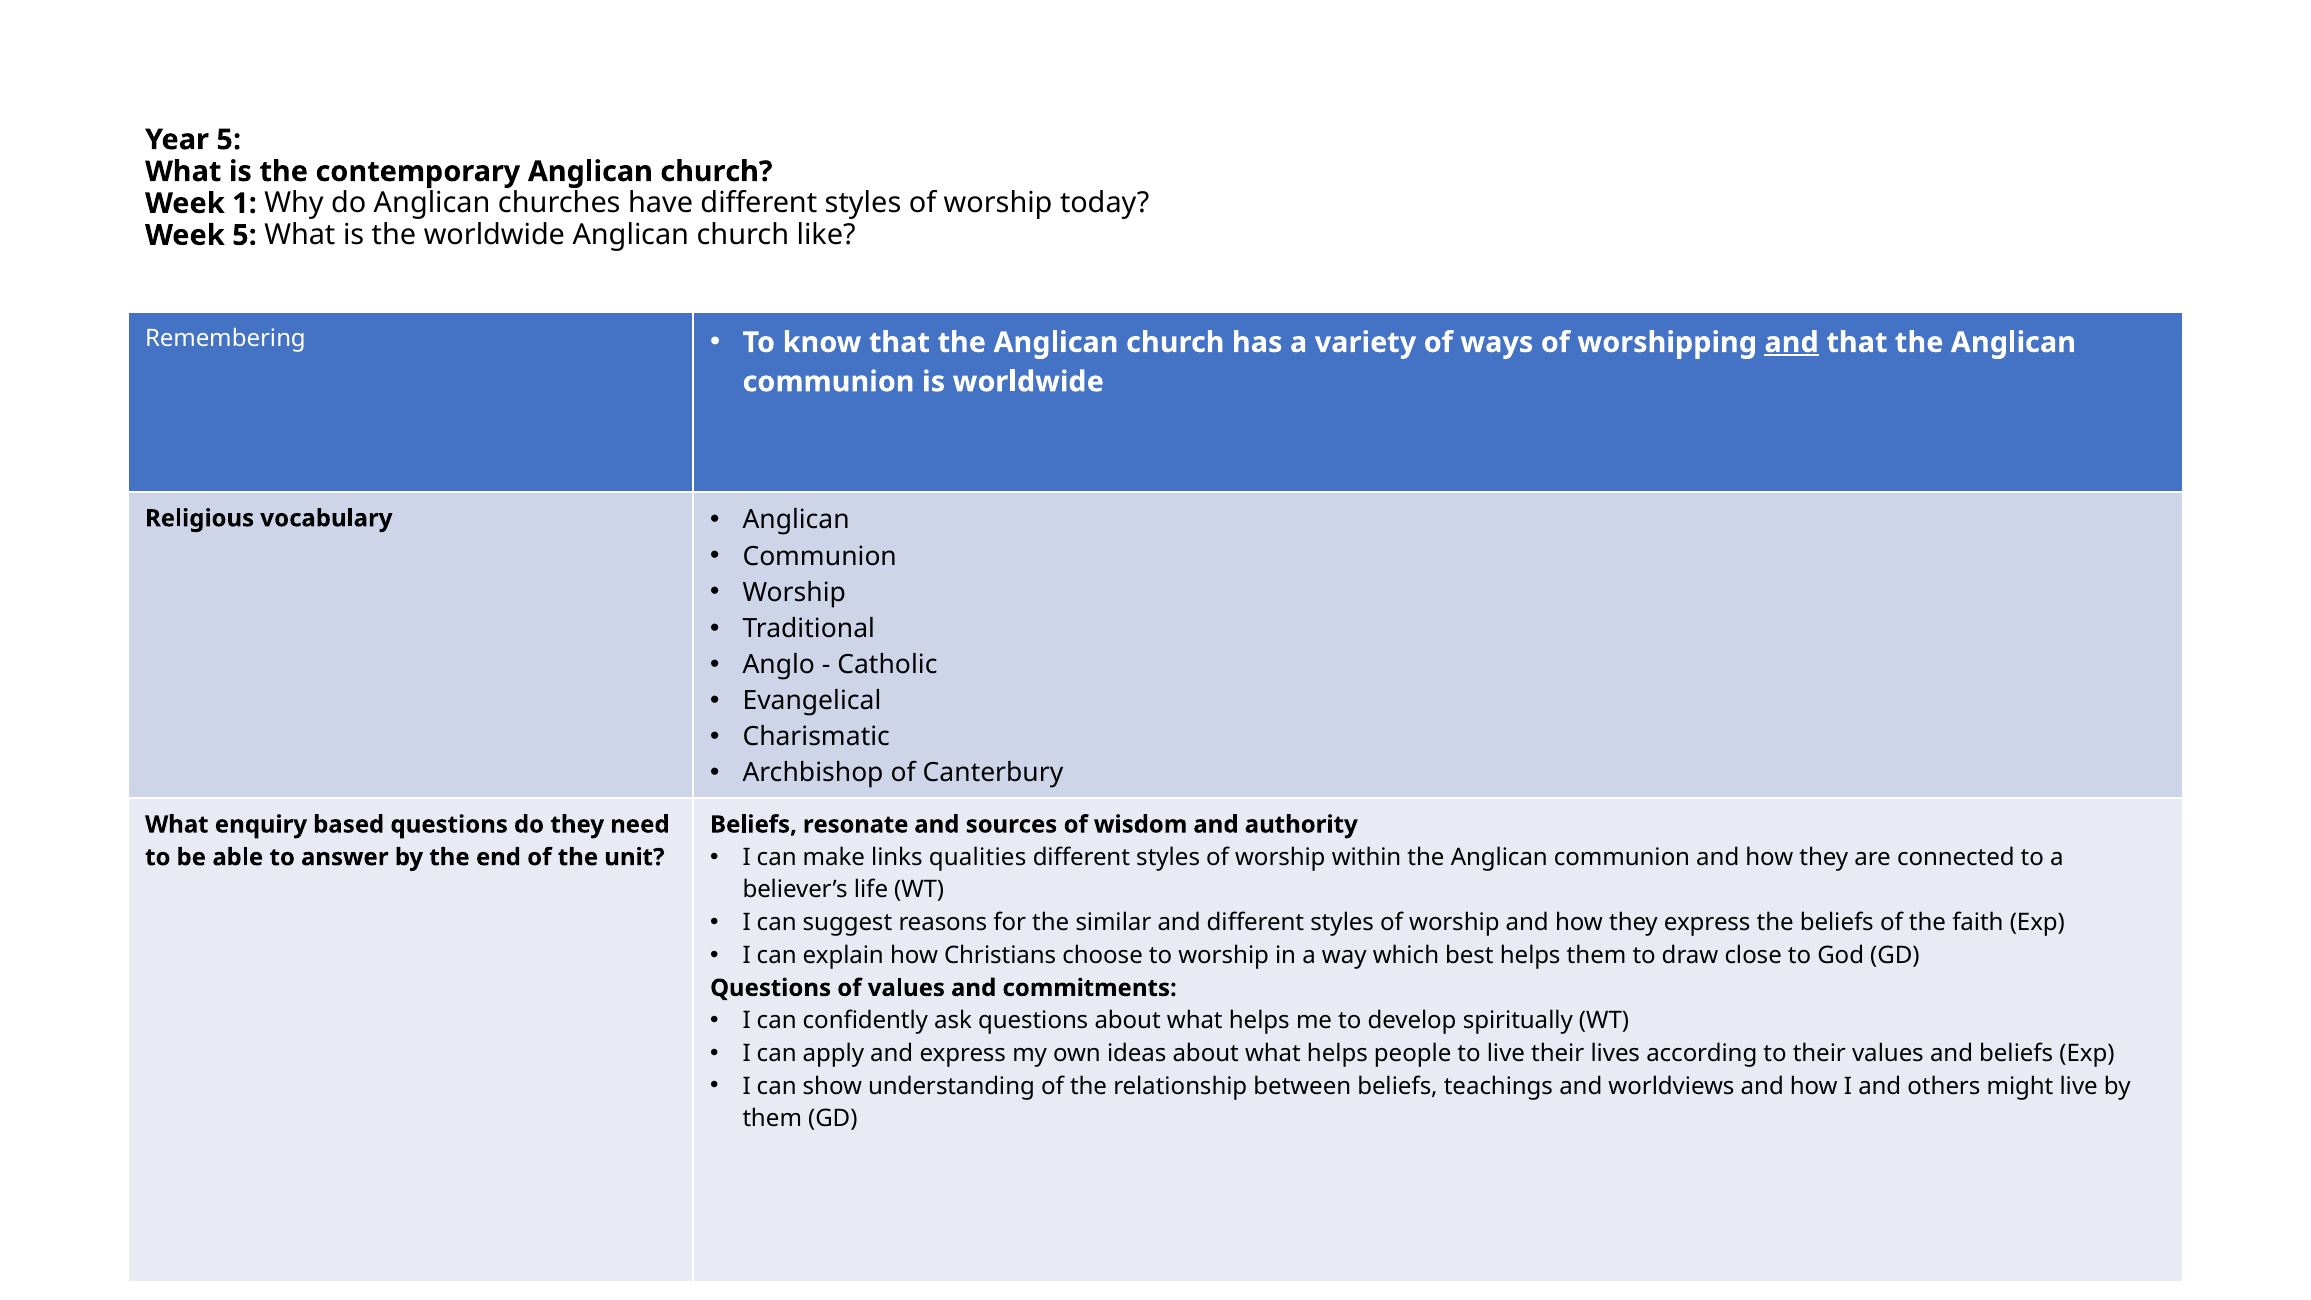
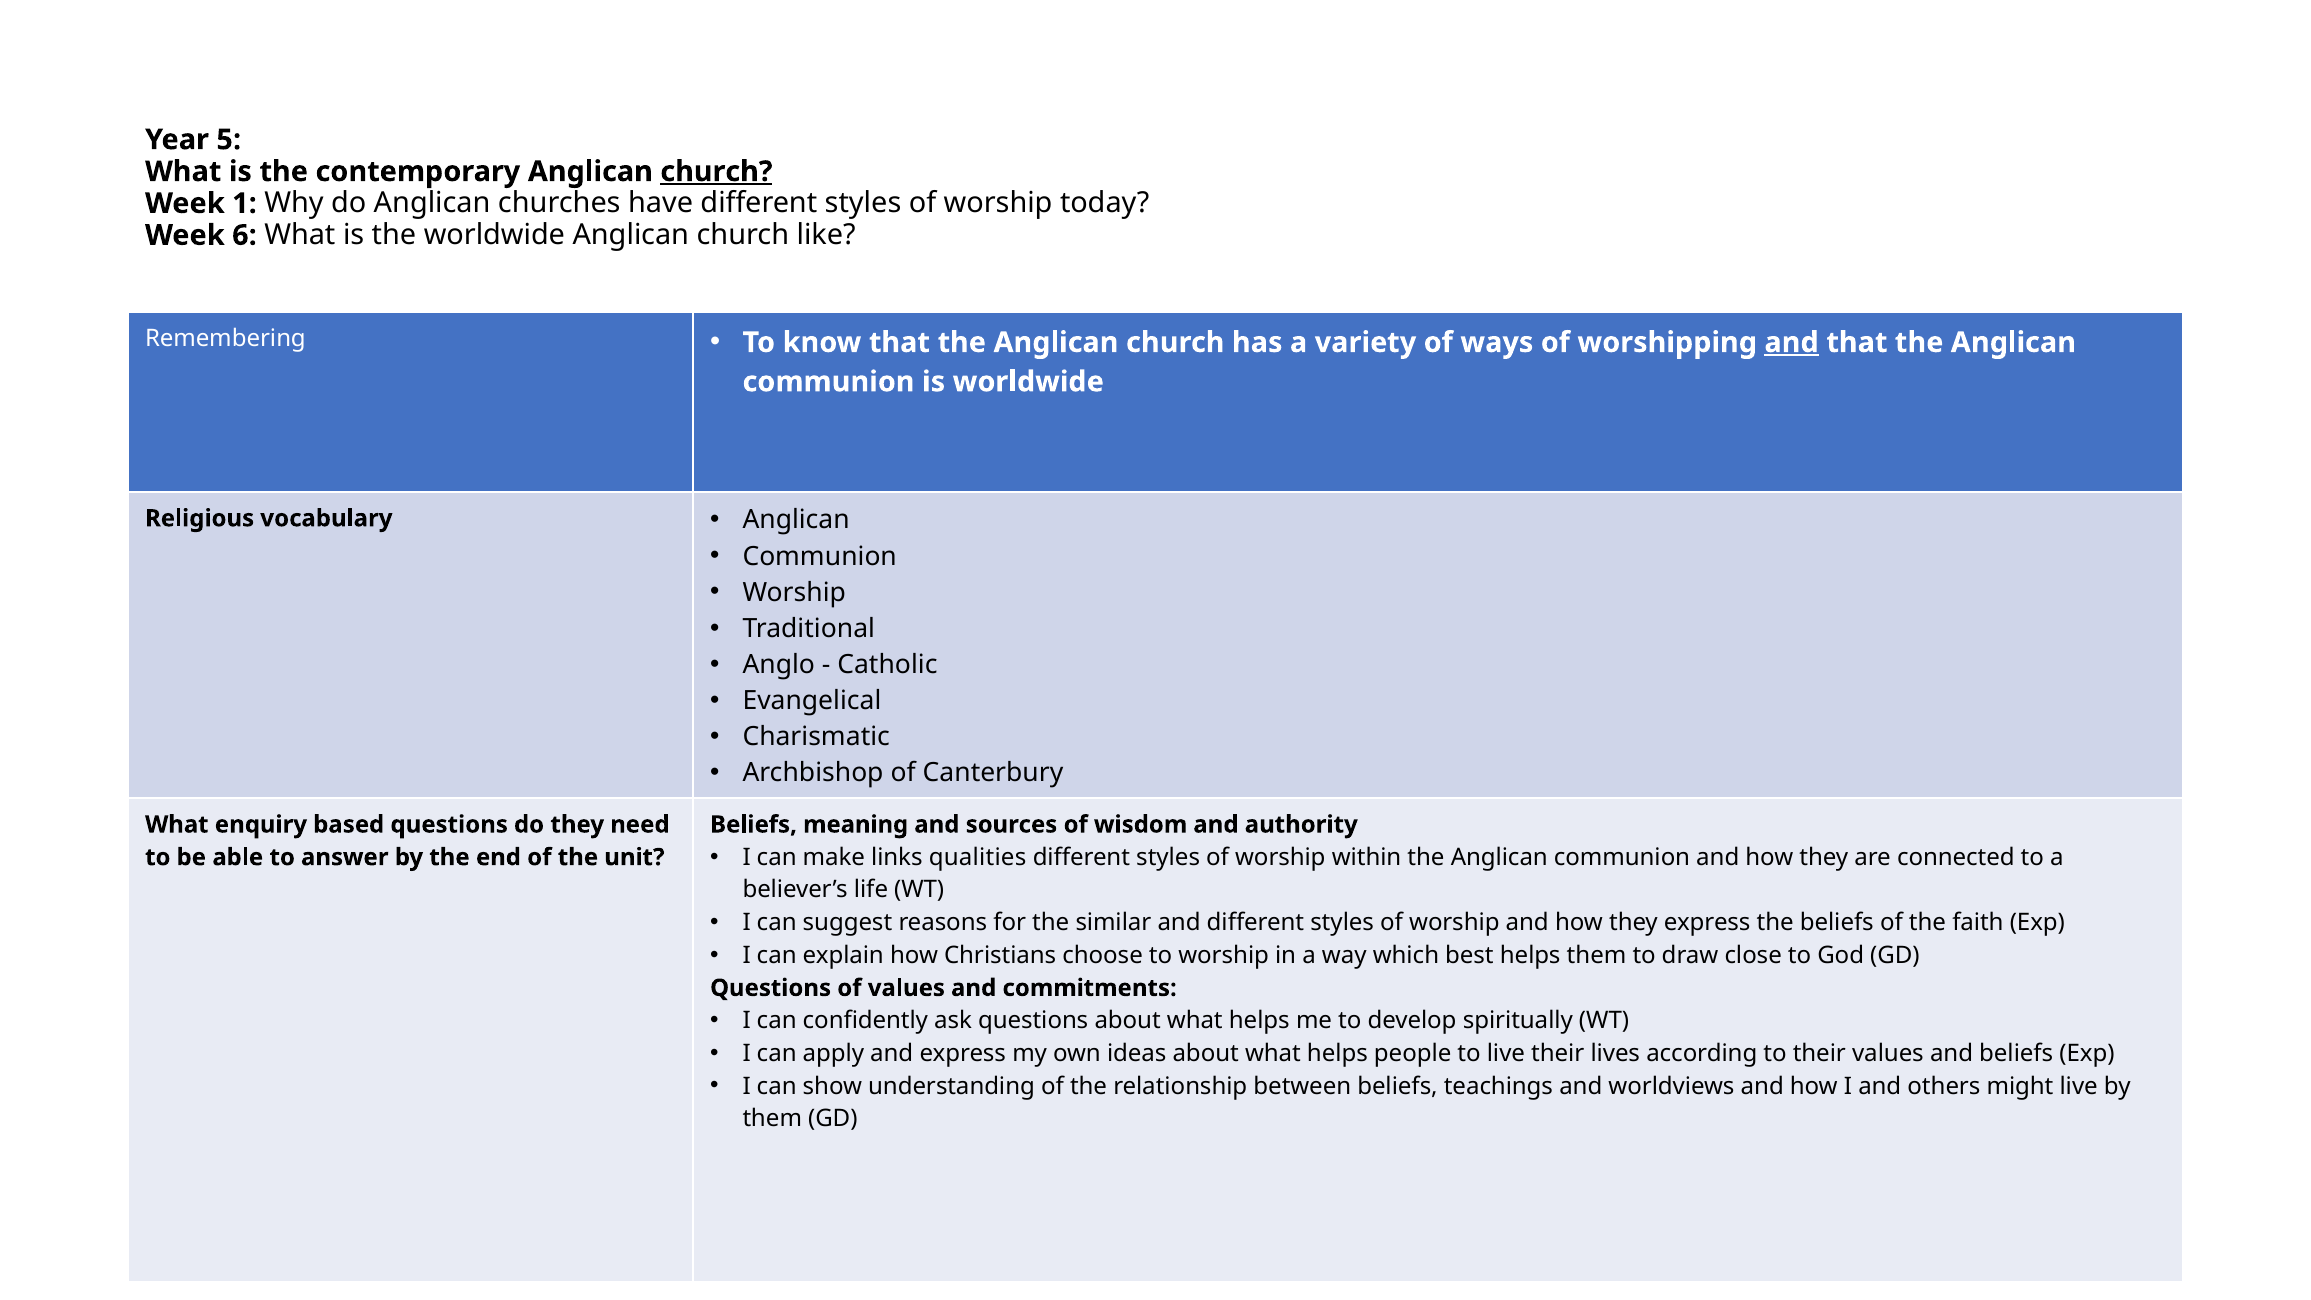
church underline: none -> present (716, 172)
Week 5: 5 -> 6 (244, 235)
resonate: resonate -> meaning (856, 825)
